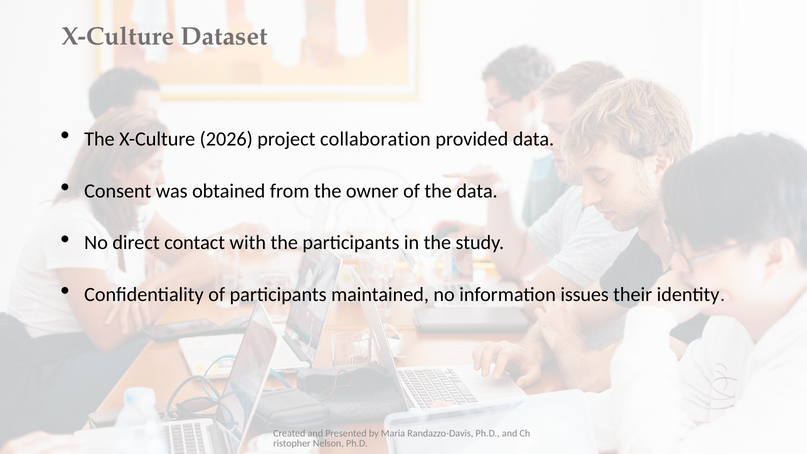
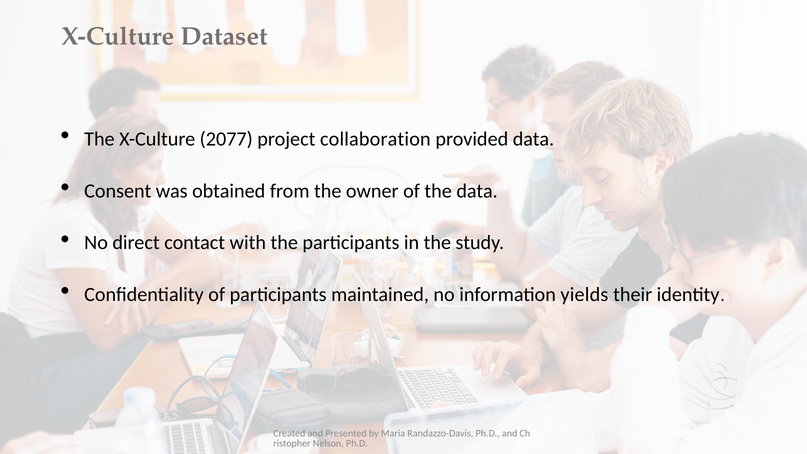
2026: 2026 -> 2077 (226, 139)
issues: issues -> yields (584, 294)
